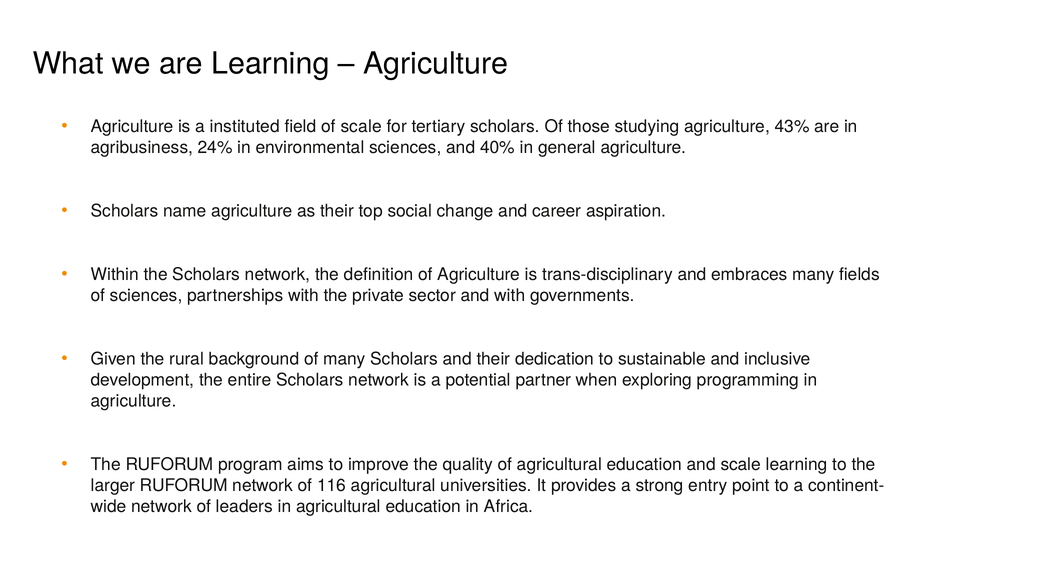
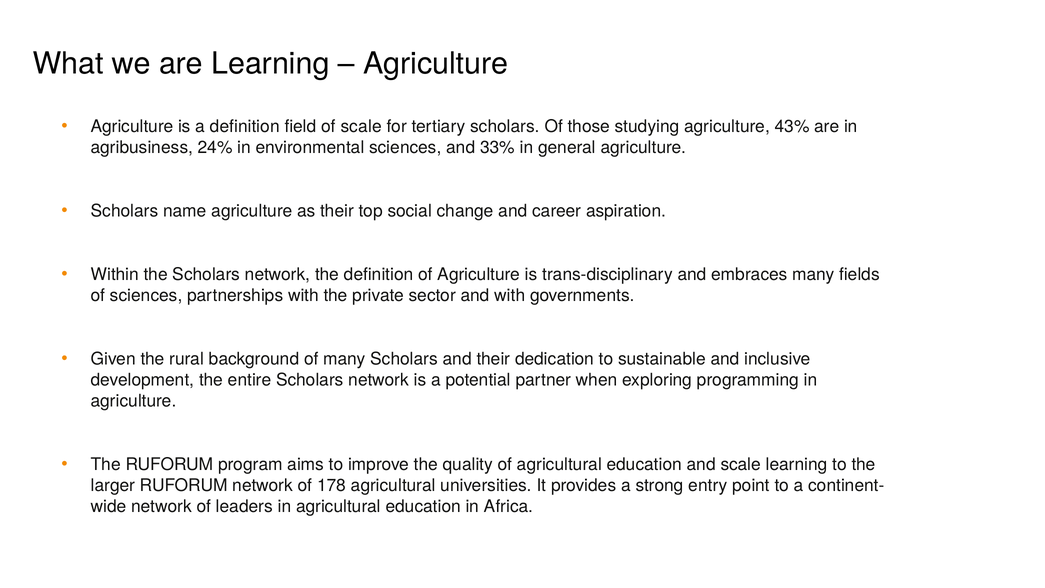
a instituted: instituted -> definition (245, 127)
40%: 40% -> 33% (497, 147)
116: 116 -> 178 (332, 485)
